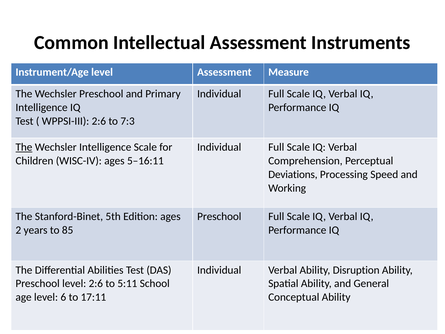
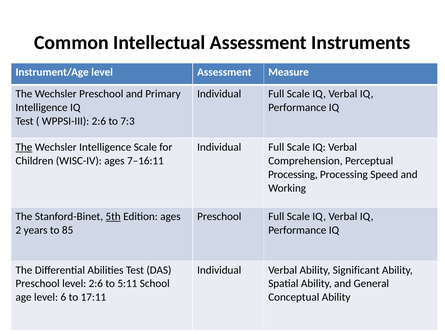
5–16:11: 5–16:11 -> 7–16:11 (145, 161)
Deviations: Deviations -> Processing (293, 174)
5th underline: none -> present (113, 216)
Disruption: Disruption -> Significant (356, 270)
